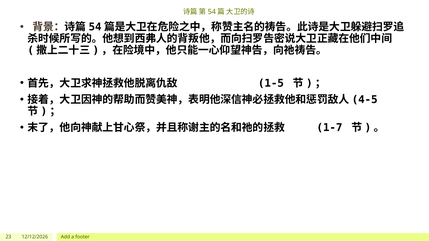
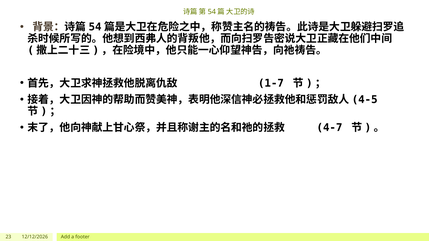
1-5: 1-5 -> 1-7 (271, 83)
1-7: 1-7 -> 4-7 (329, 128)
